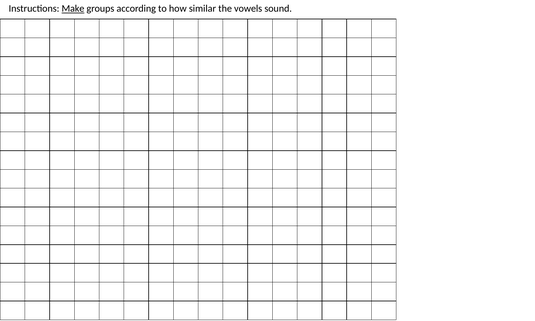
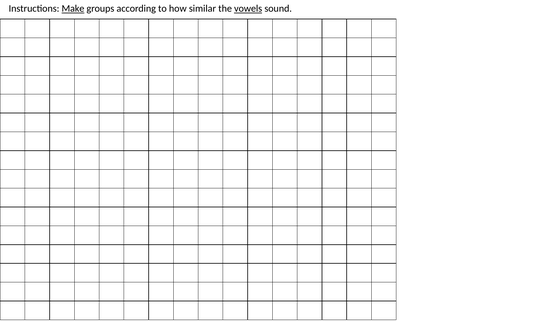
vowels underline: none -> present (248, 9)
